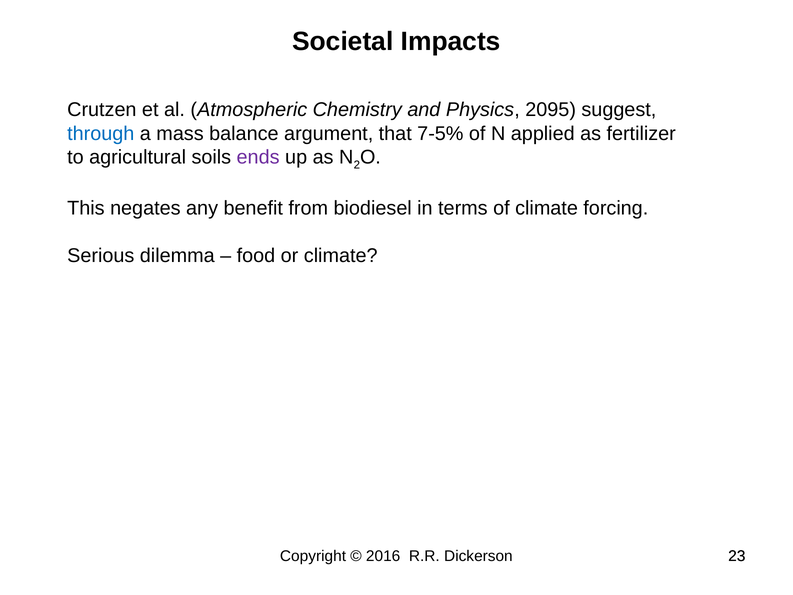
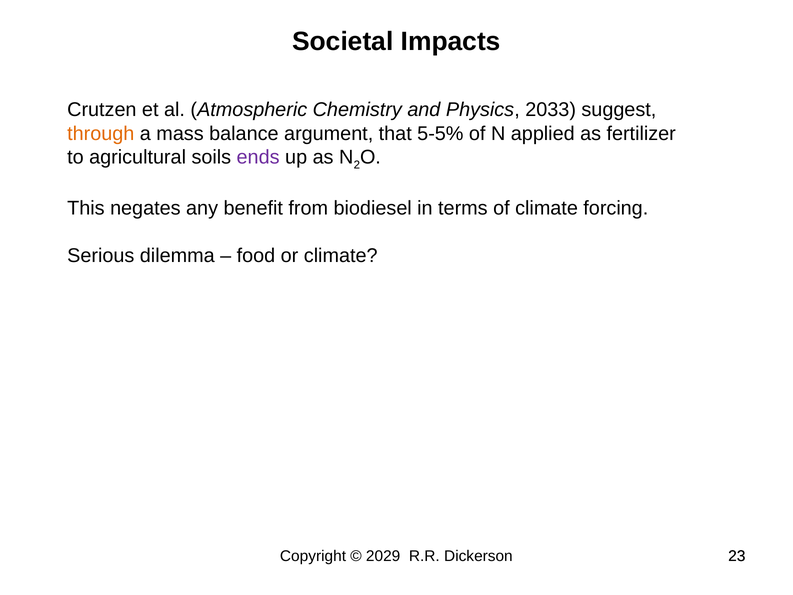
2095: 2095 -> 2033 (551, 110)
through colour: blue -> orange (101, 133)
7-5%: 7-5% -> 5-5% (440, 133)
2016: 2016 -> 2029 (383, 556)
